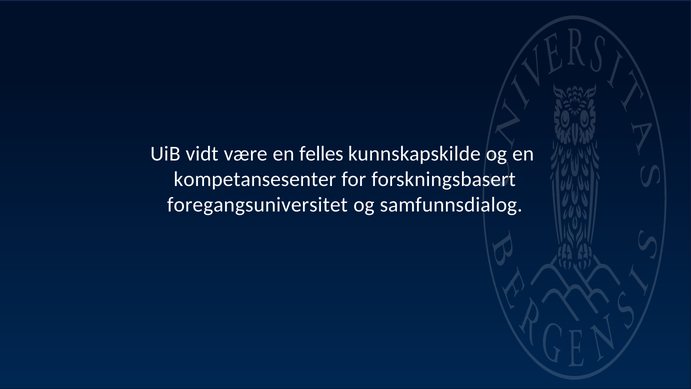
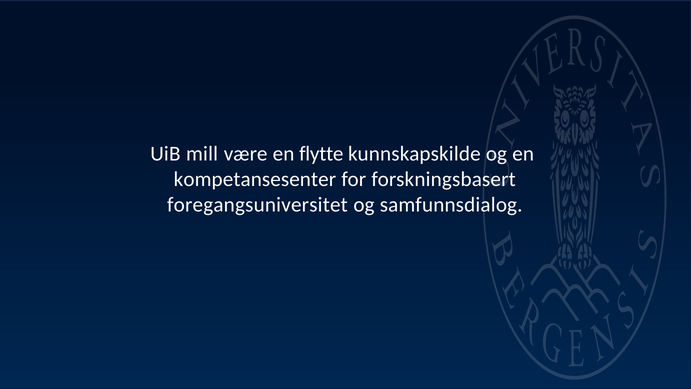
vidt: vidt -> mill (202, 154)
felles: felles -> flytte (321, 154)
